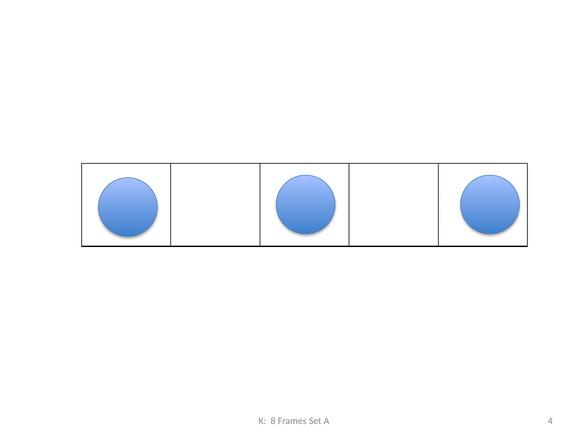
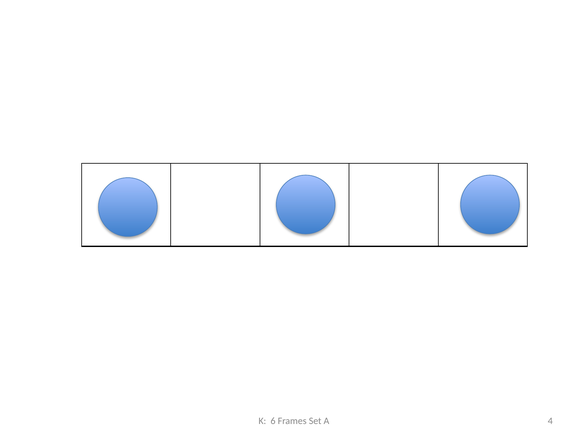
8: 8 -> 6 (273, 421)
